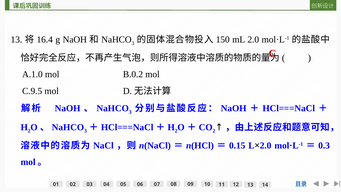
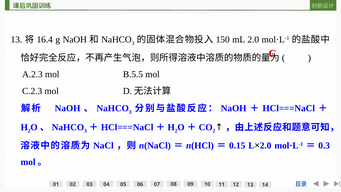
A.1.0: A.1.0 -> A.2.3 (32, 74)
B.0.2: B.0.2 -> B.5.5 (133, 74)
C.9.5: C.9.5 -> C.2.3 (32, 91)
